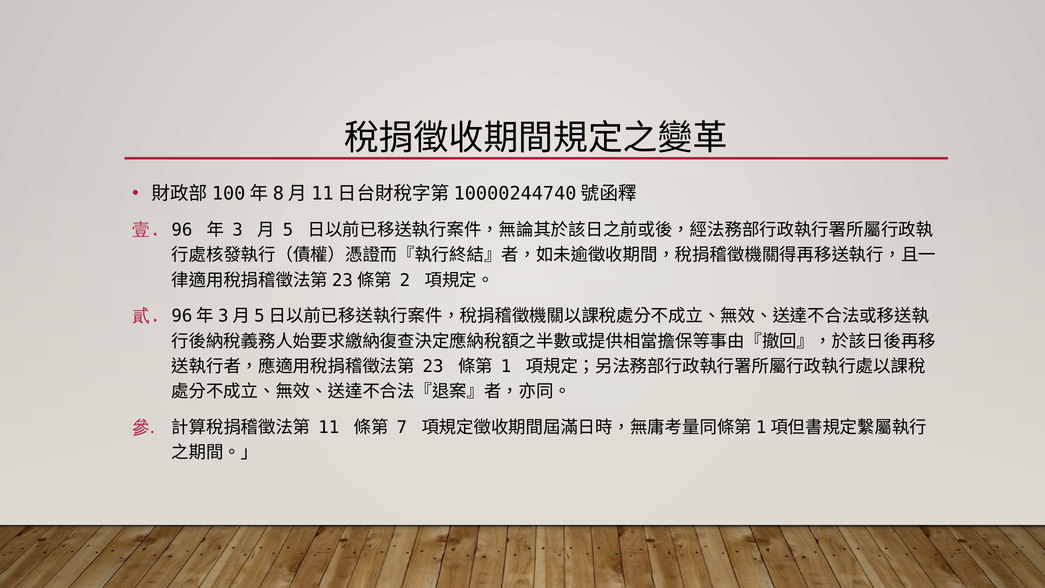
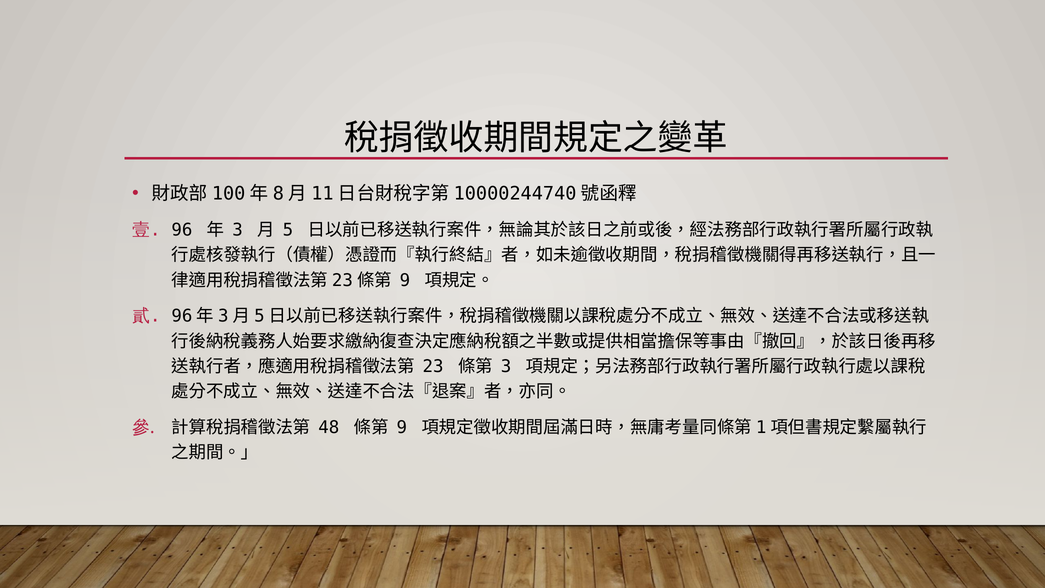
2: 2 -> 9 (405, 280)
1: 1 -> 3 (506, 366)
11: 11 -> 48 (329, 427)
7: 7 -> 9 (402, 427)
